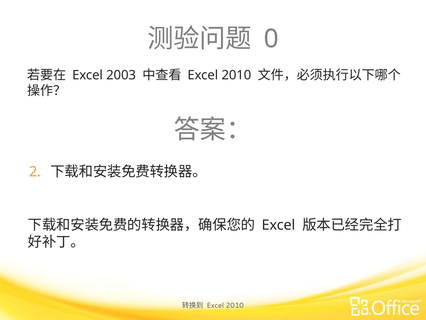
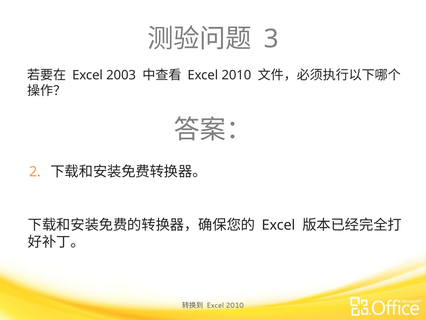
0: 0 -> 3 (271, 39)
